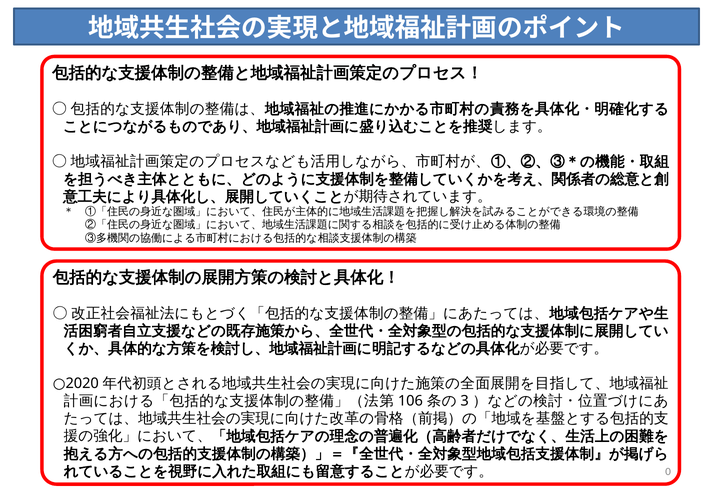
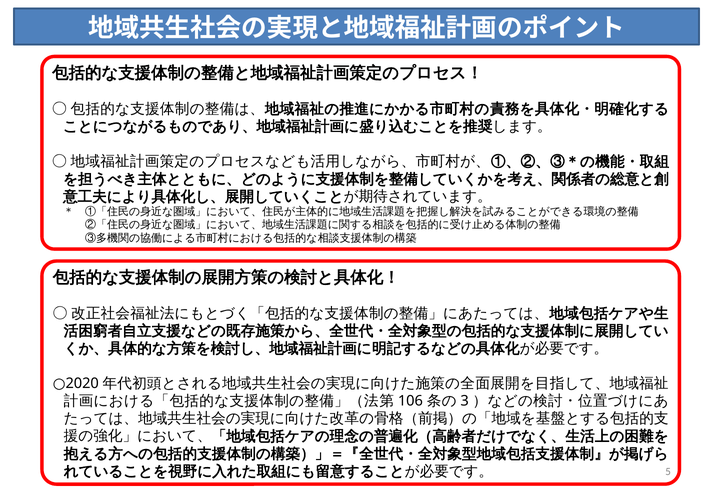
0: 0 -> 5 (668, 471)
